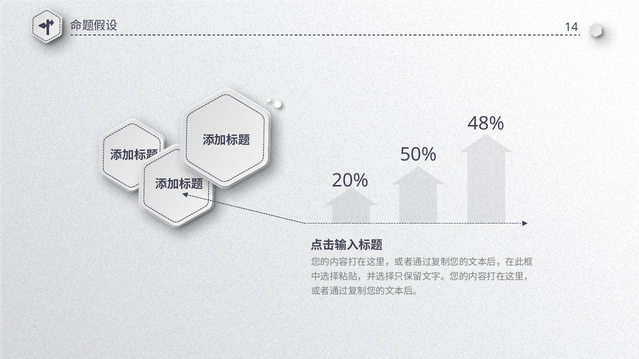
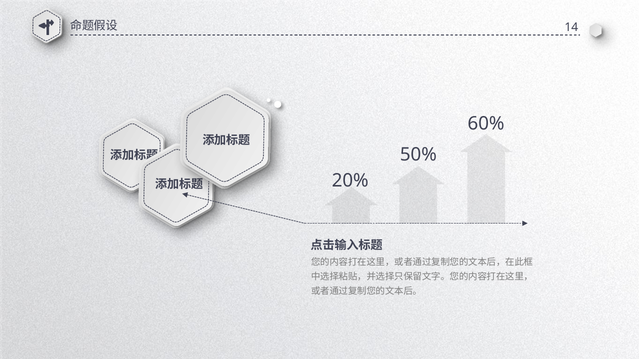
48%: 48% -> 60% (486, 124)
